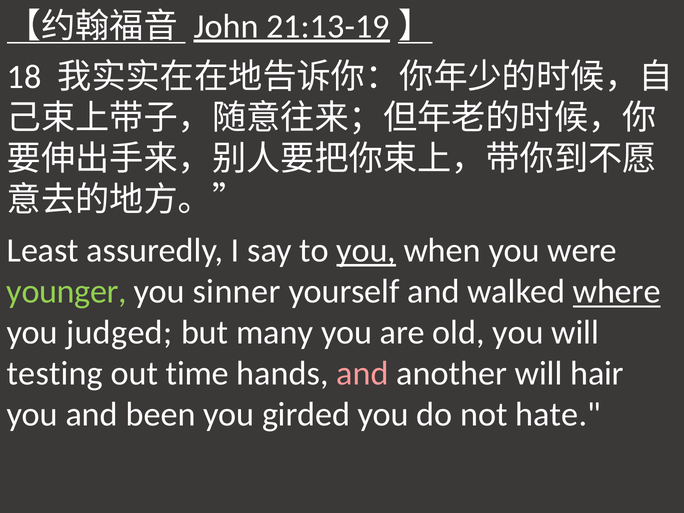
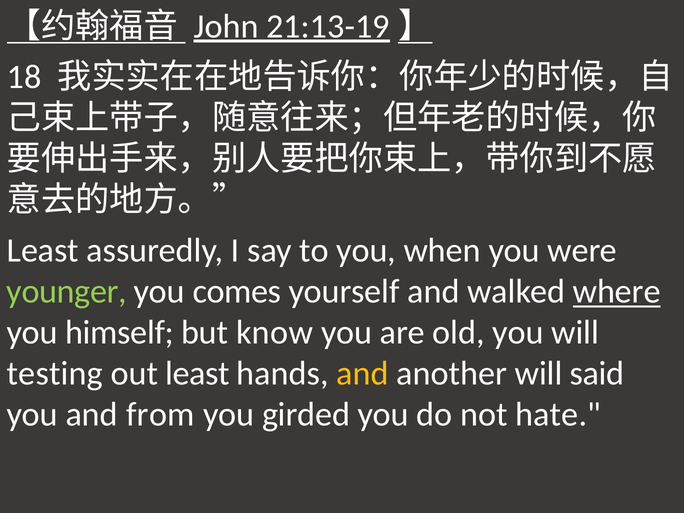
you underline: present -> none (366, 251)
sinner: sinner -> comes (237, 292)
judged: judged -> himself (120, 333)
many: many -> know (275, 333)
out time: time -> least (197, 374)
and colour: pink -> yellow (362, 374)
hair: hair -> said (597, 374)
been: been -> from (160, 415)
